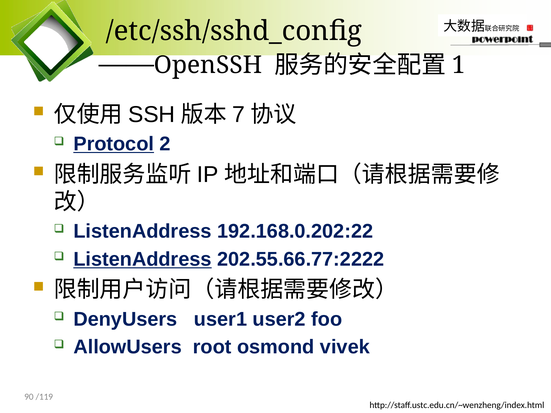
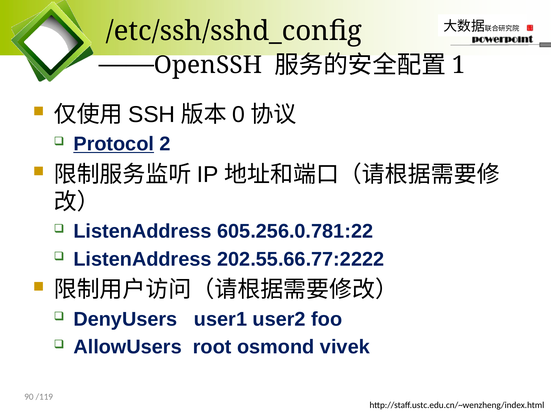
7: 7 -> 0 (239, 115)
192.168.0.202:22: 192.168.0.202:22 -> 605.256.0.781:22 (295, 232)
ListenAddress underline: present -> none (143, 259)
